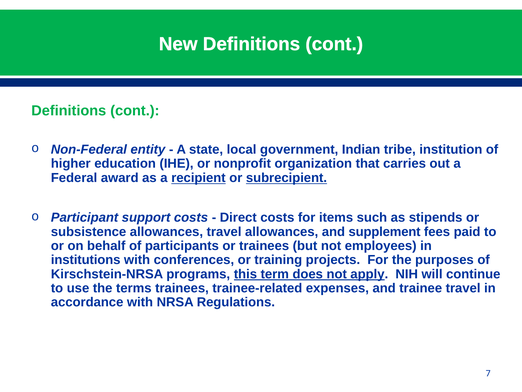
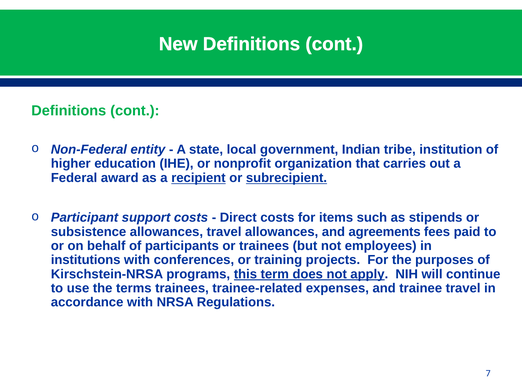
supplement: supplement -> agreements (385, 231)
